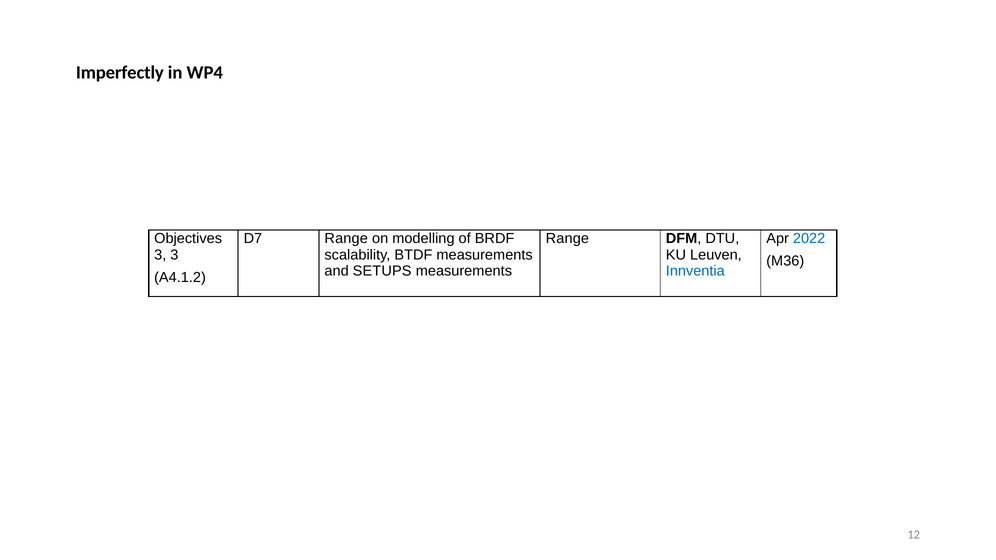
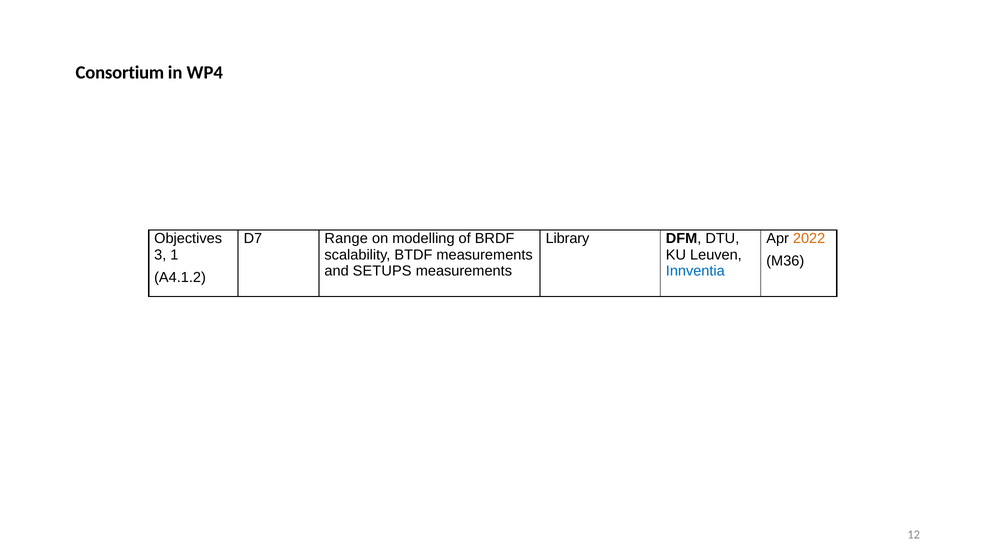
Imperfectly: Imperfectly -> Consortium (120, 73)
Range: Range -> Library (568, 239)
2022 colour: blue -> orange (809, 239)
3 3: 3 -> 1 (174, 255)
